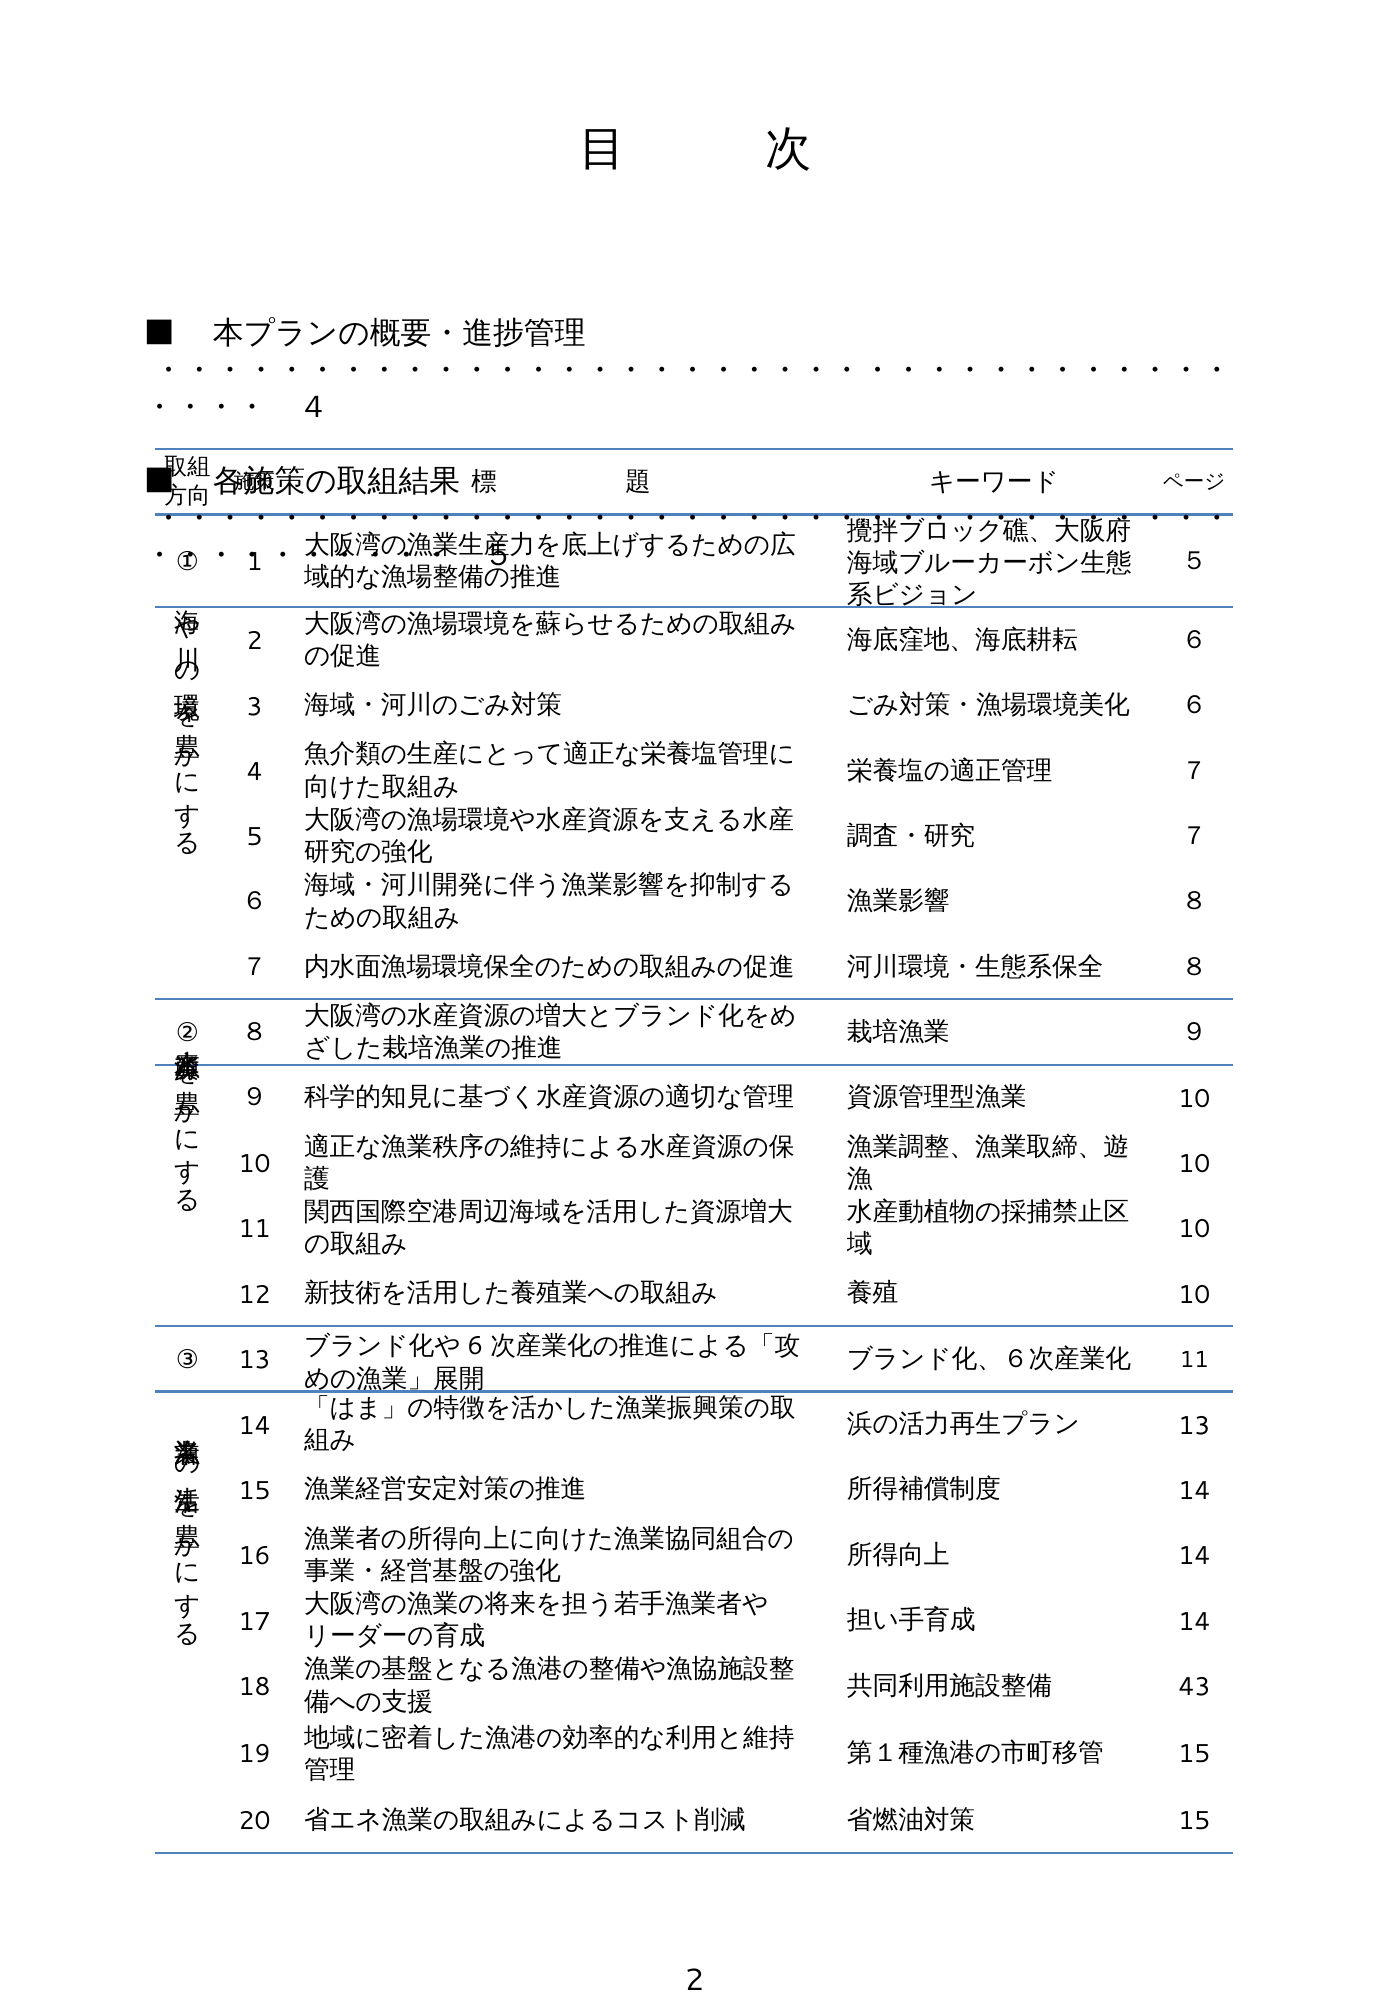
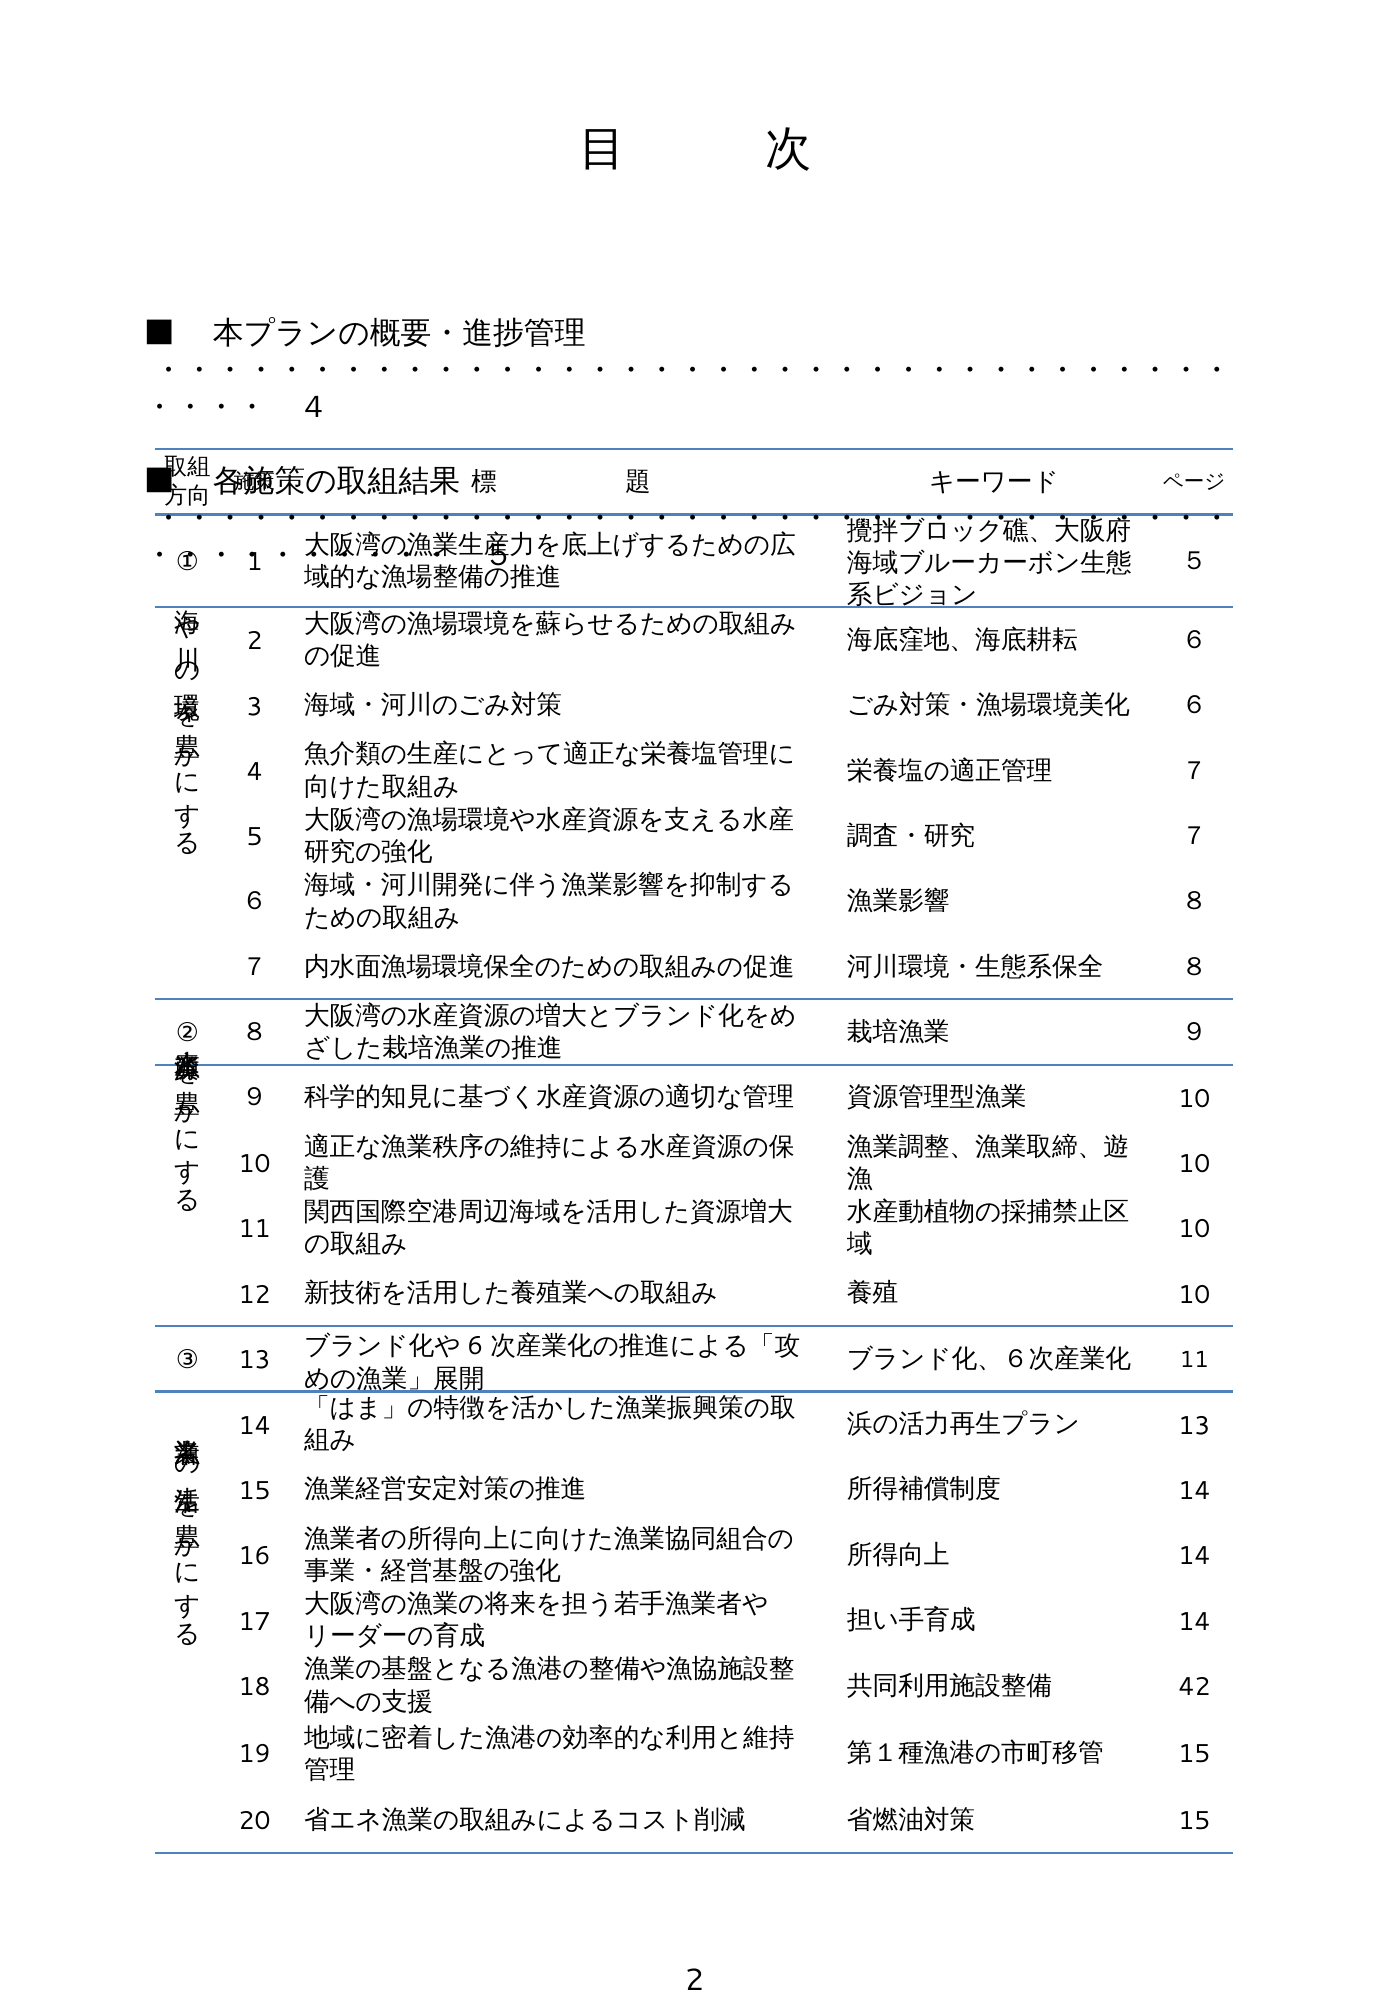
43: 43 -> 42 (1194, 1686)
